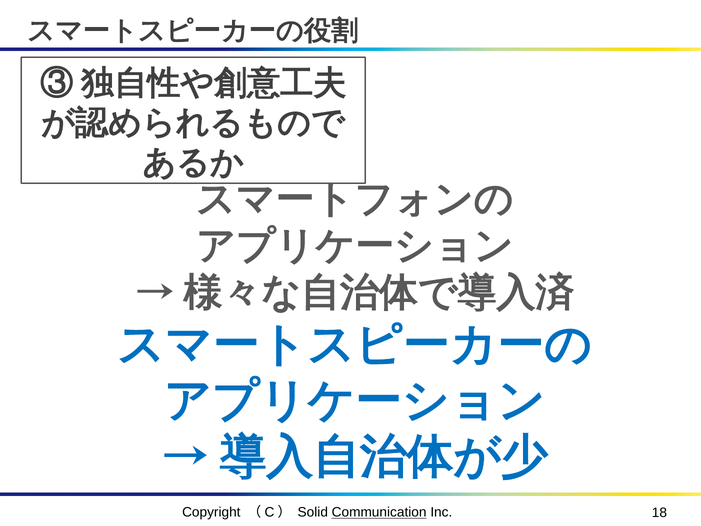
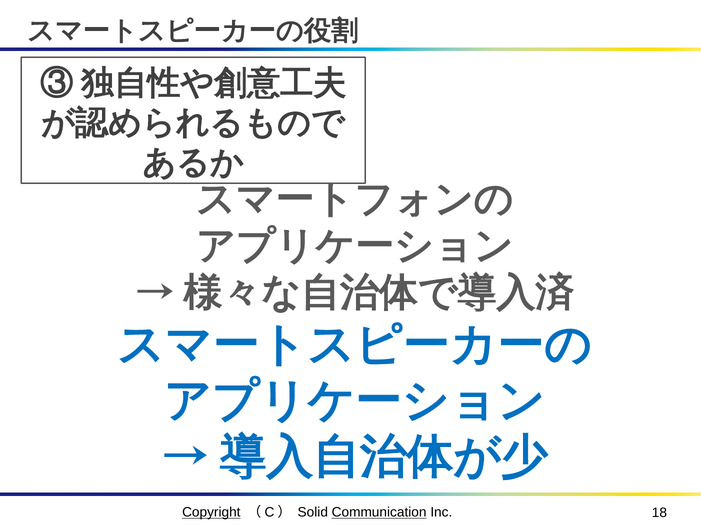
Copyright underline: none -> present (211, 512)
